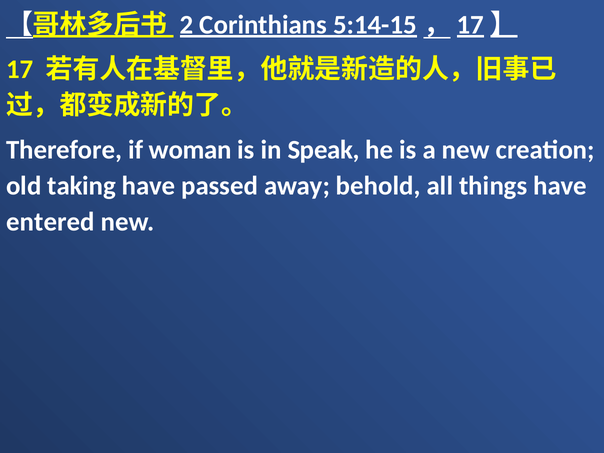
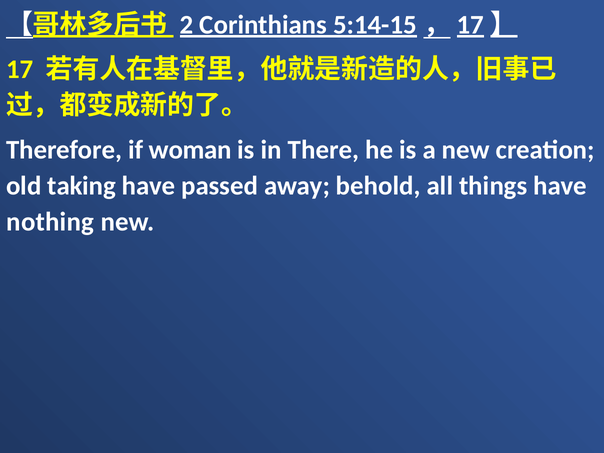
Speak: Speak -> There (323, 150)
entered: entered -> nothing (50, 222)
